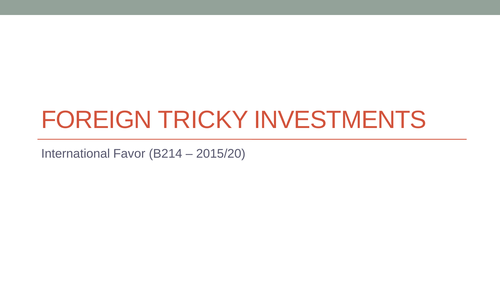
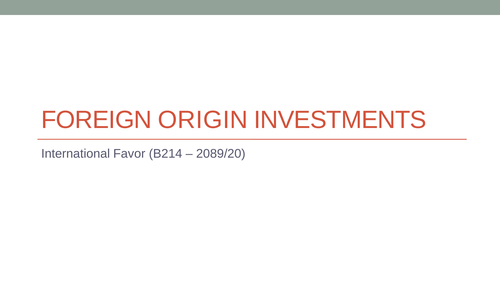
TRICKY: TRICKY -> ORIGIN (203, 120)
2015/20: 2015/20 -> 2089/20 (221, 154)
